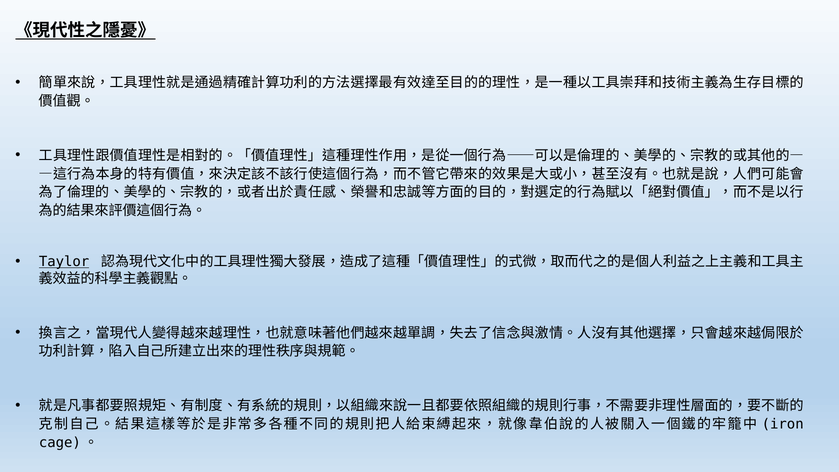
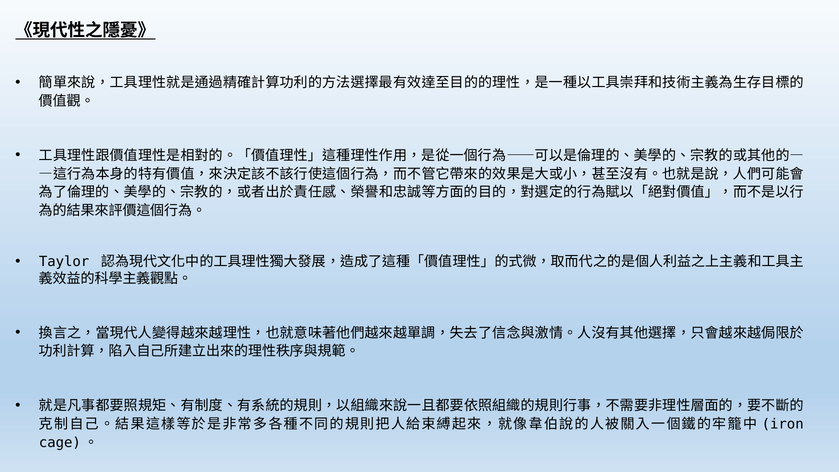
Taylor underline: present -> none (64, 262)
